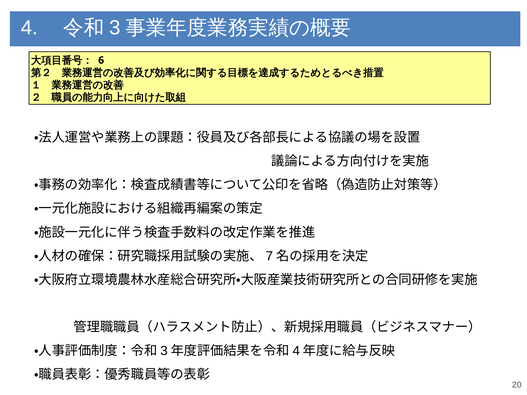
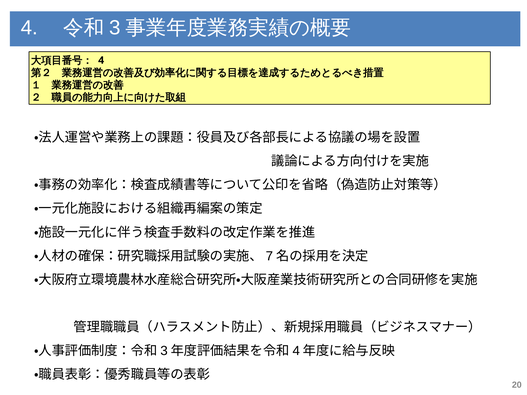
6: 6 -> 4 (101, 60)
